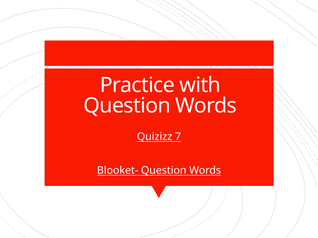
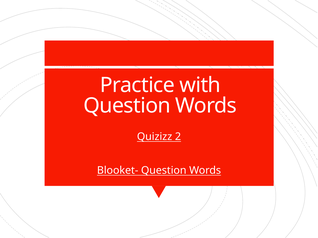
7: 7 -> 2 (178, 137)
